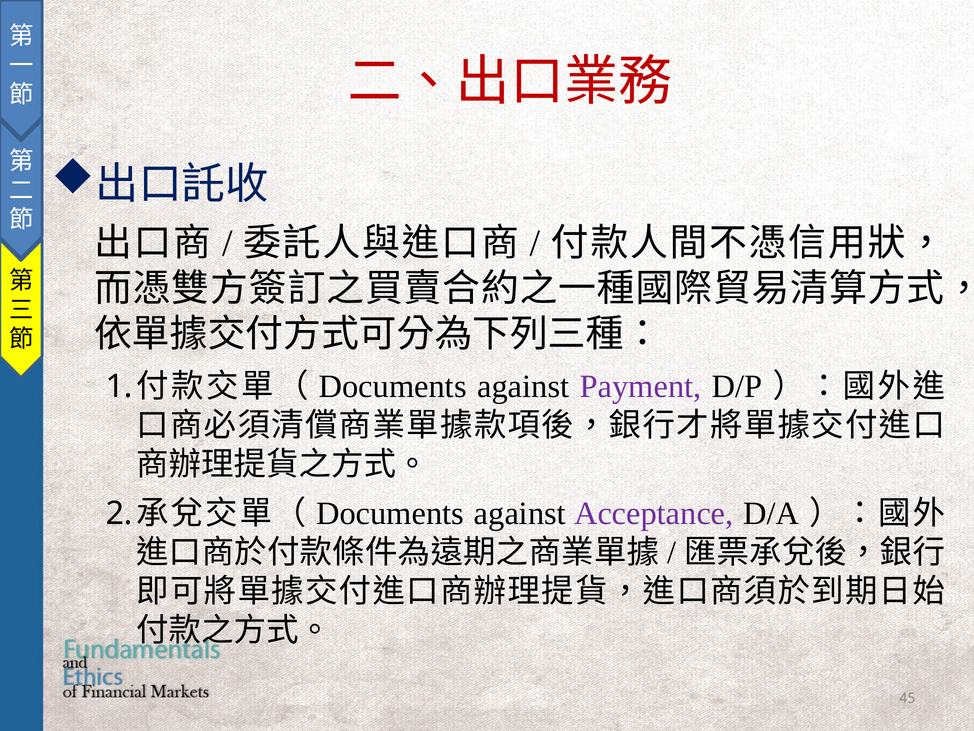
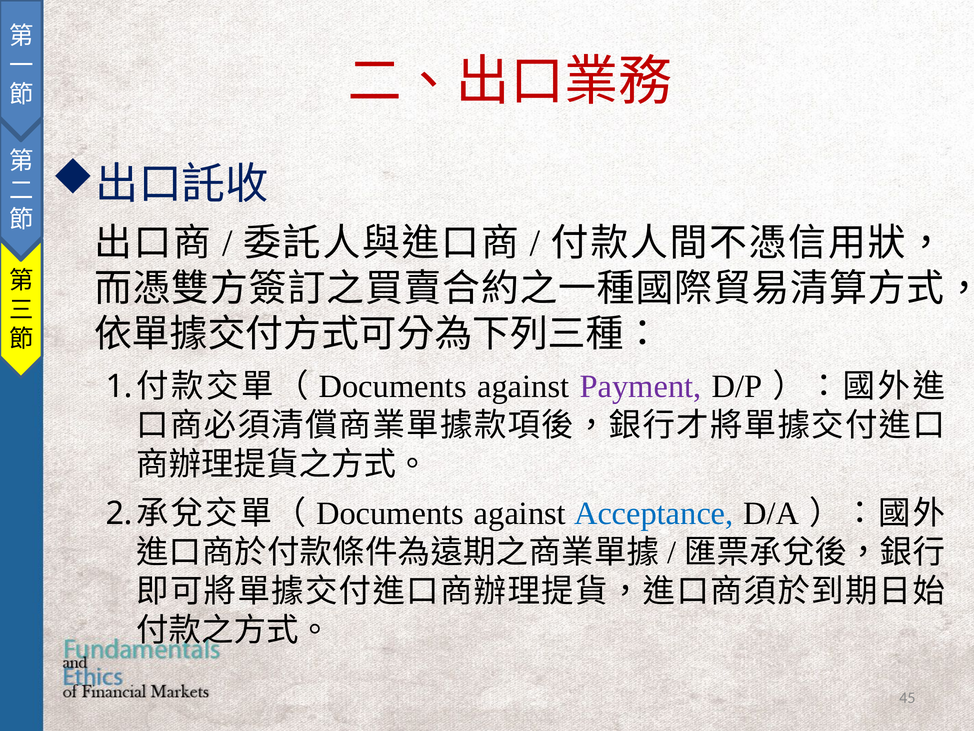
Acceptance colour: purple -> blue (654, 513)
